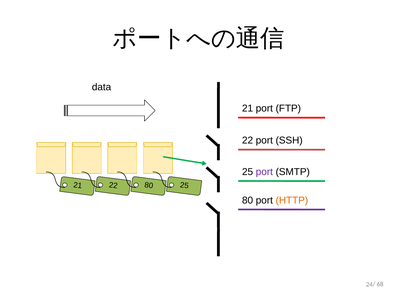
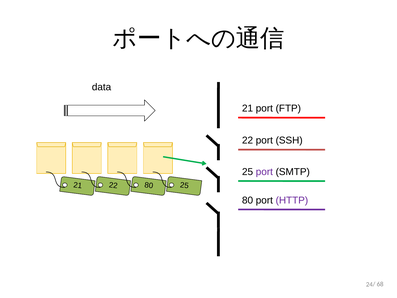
HTTP colour: orange -> purple (292, 200)
